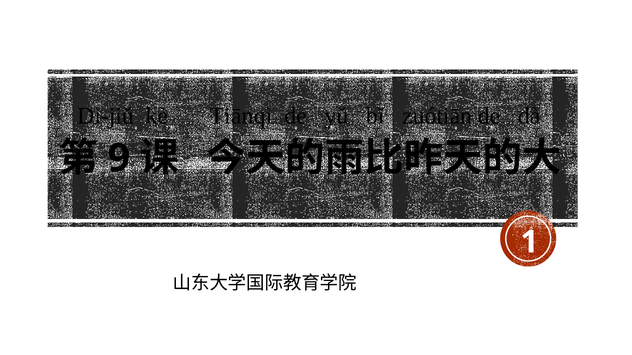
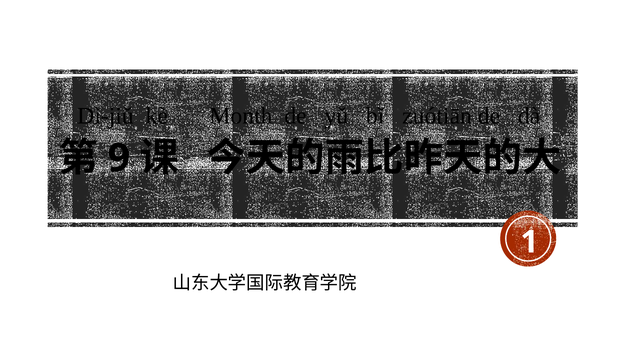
Tiānqì: Tiānqì -> Month (241, 116)
